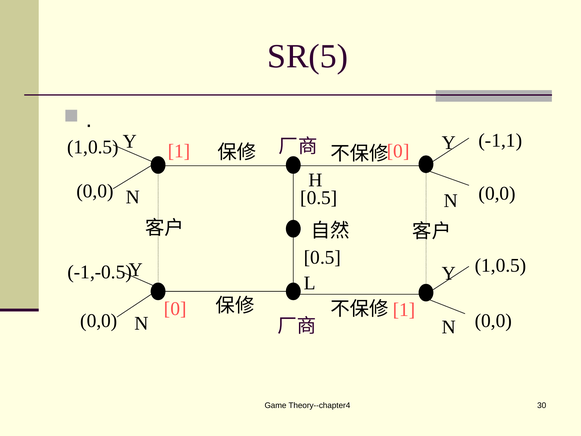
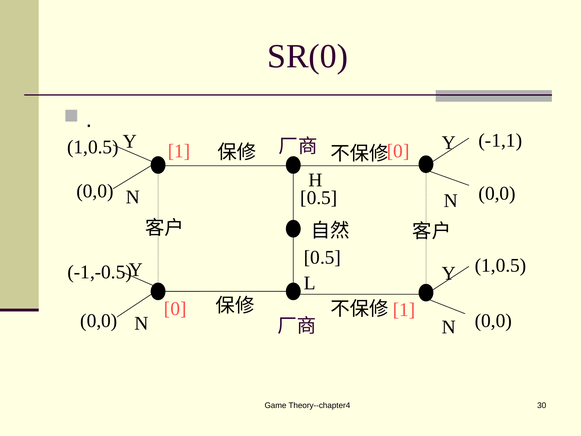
SR(5: SR(5 -> SR(0 (308, 56)
